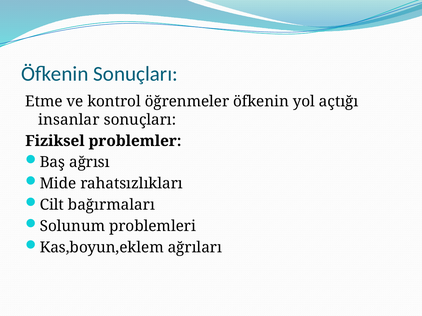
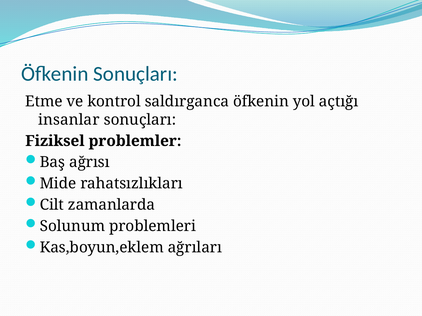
öğrenmeler: öğrenmeler -> saldırganca (187, 102)
bağırmaları: bağırmaları -> zamanlarda (111, 205)
